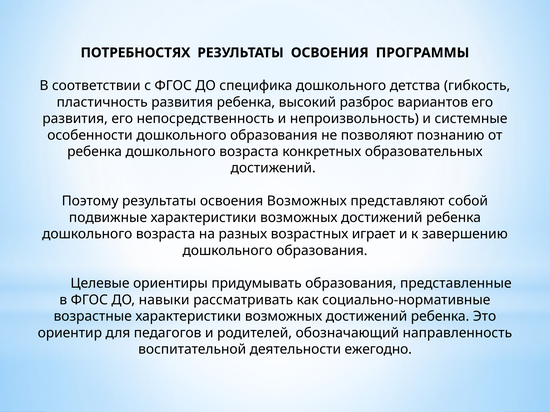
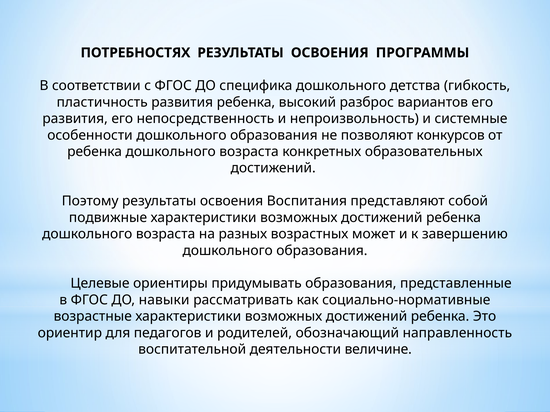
познанию: познанию -> конкурсов (451, 135)
освоения Возможных: Возможных -> Воспитания (307, 201)
играет: играет -> может (374, 234)
ежегодно: ежегодно -> величине (378, 350)
